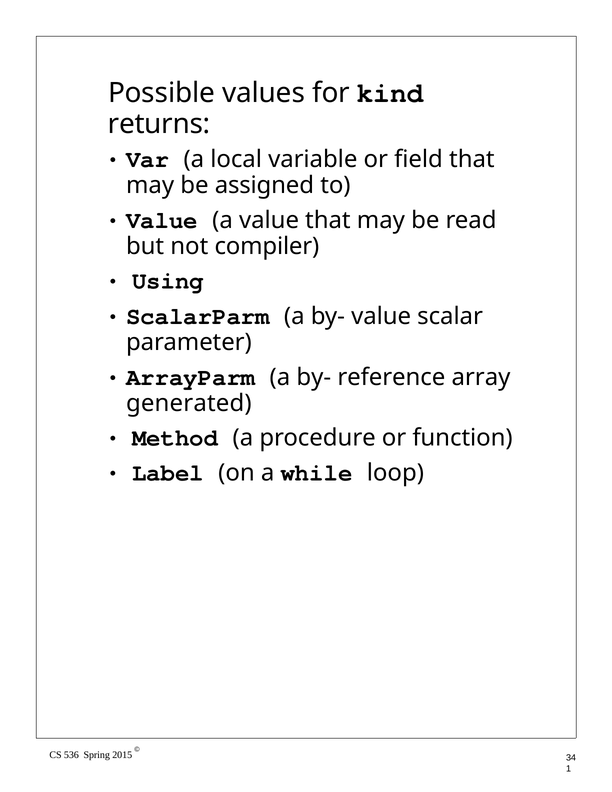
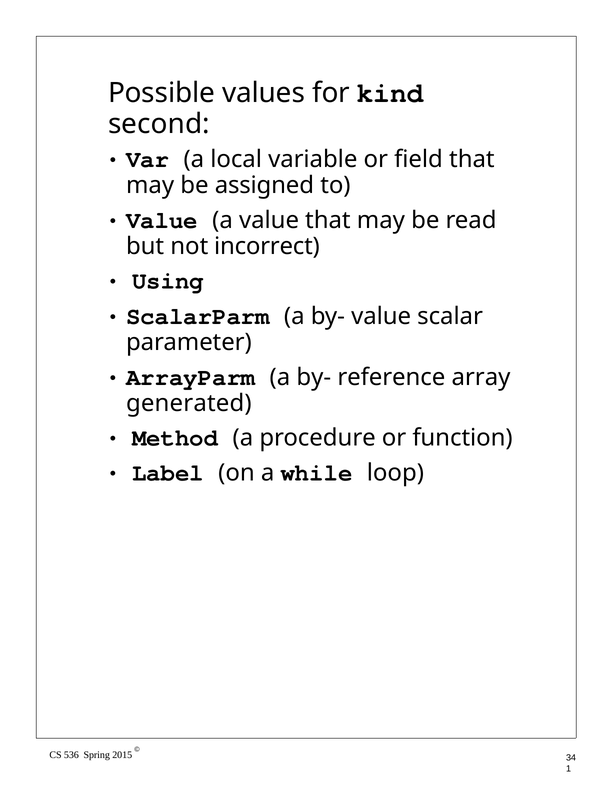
returns: returns -> second (159, 124)
compiler: compiler -> incorrect (267, 246)
